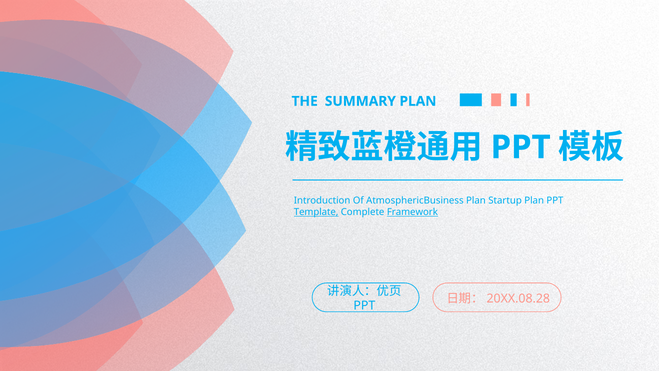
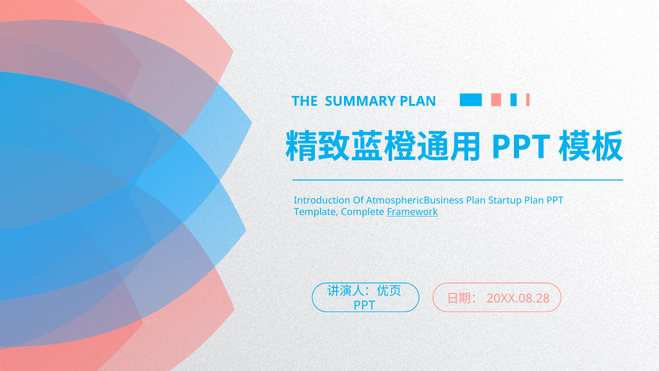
Template underline: present -> none (316, 212)
